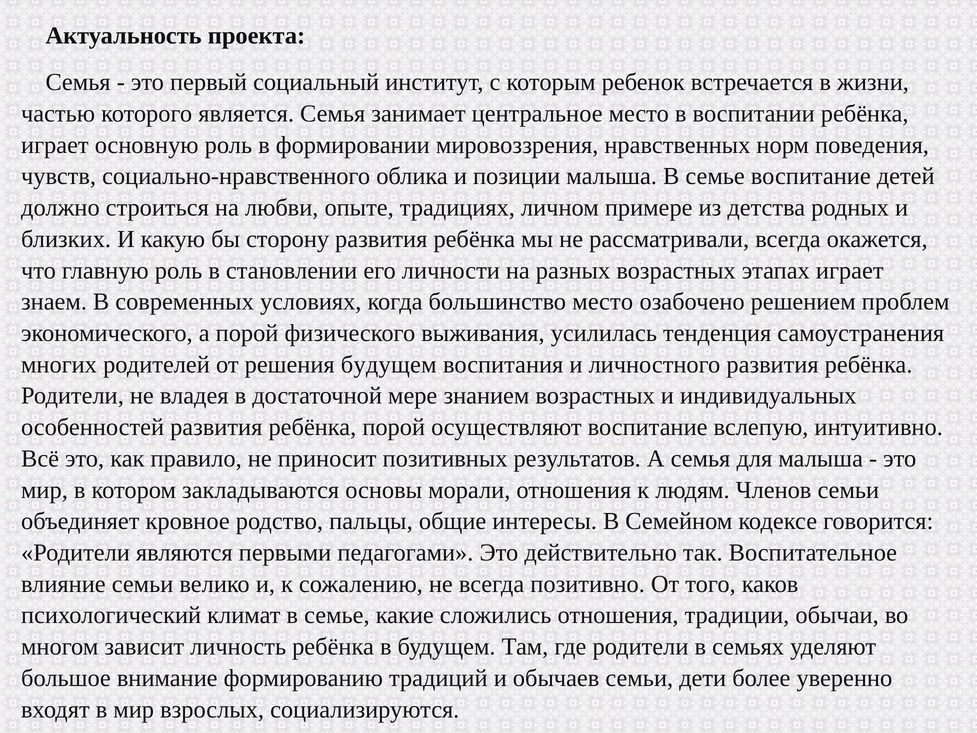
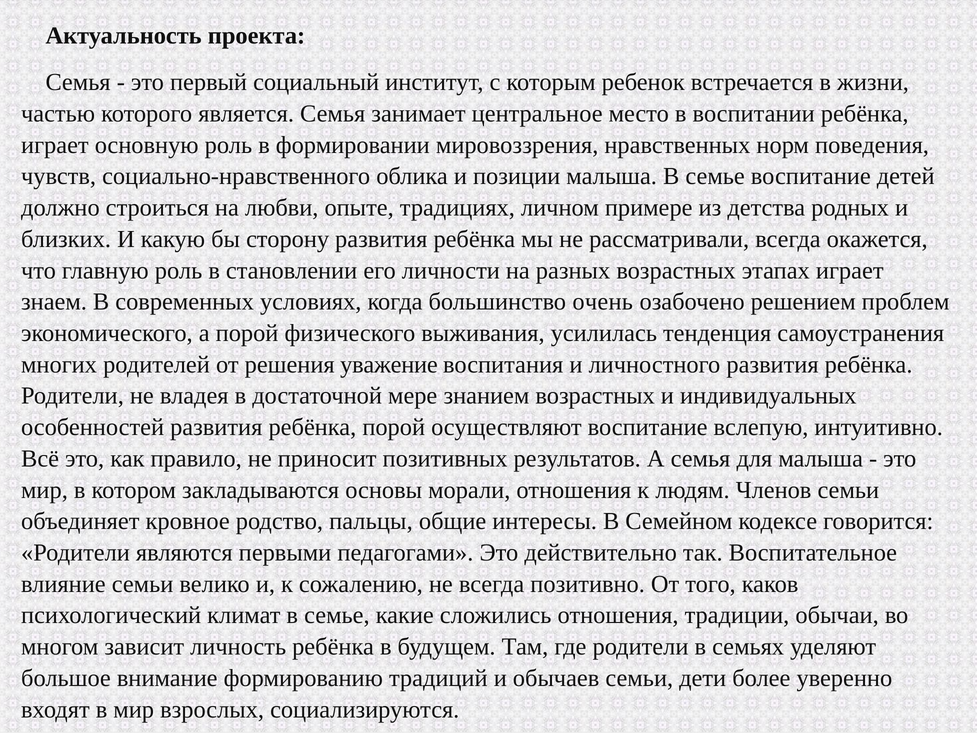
большинство место: место -> очень (603, 302)
решения будущем: будущем -> уважение (389, 364)
